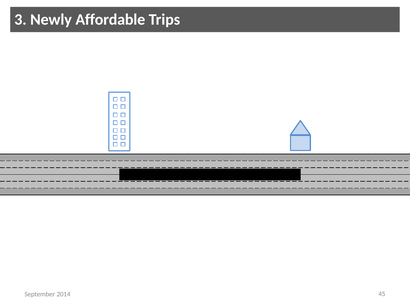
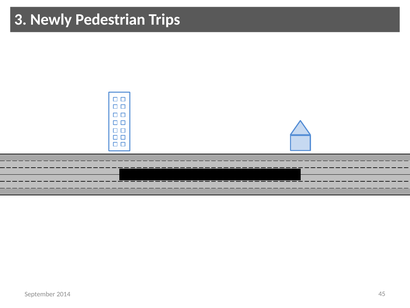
Affordable: Affordable -> Pedestrian (110, 19)
